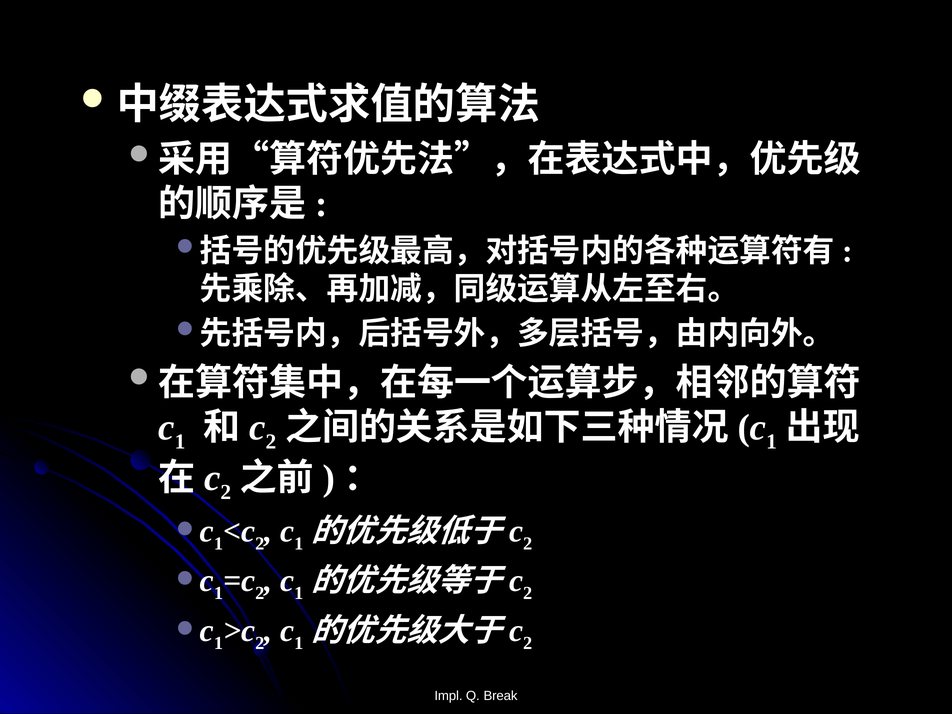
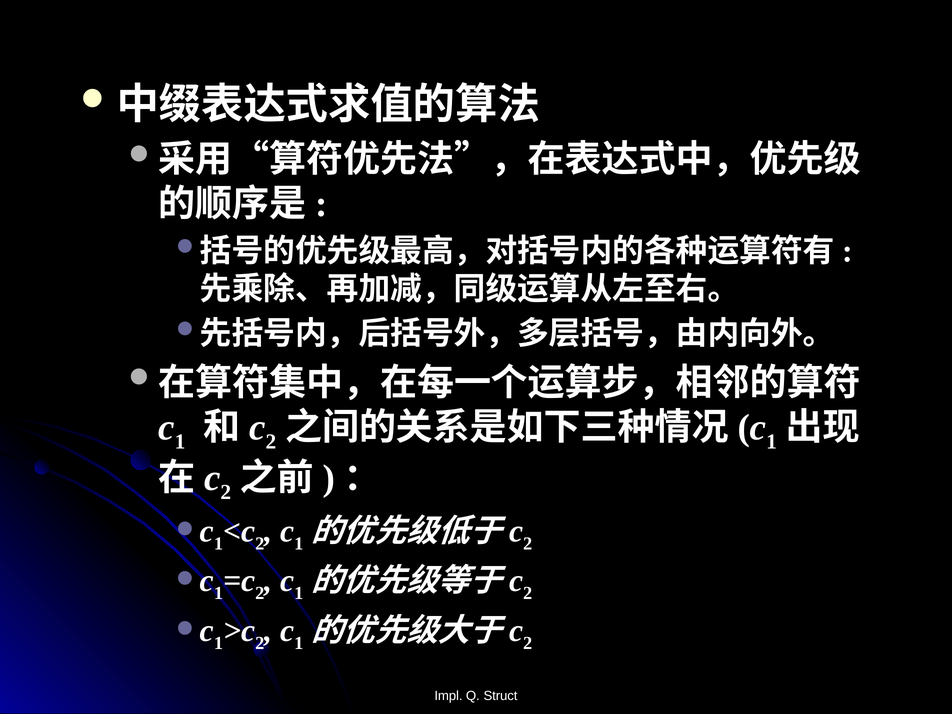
Break: Break -> Struct (501, 696)
